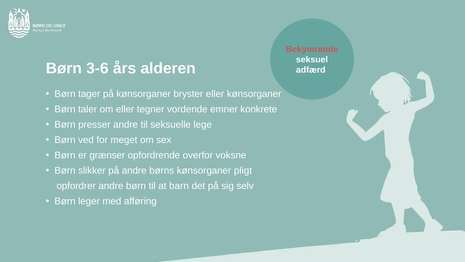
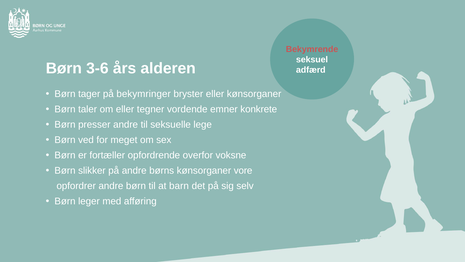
på kønsorganer: kønsorganer -> bekymringer (144, 94)
grænser: grænser -> fortæller (107, 155)
pligt: pligt -> vore (243, 170)
